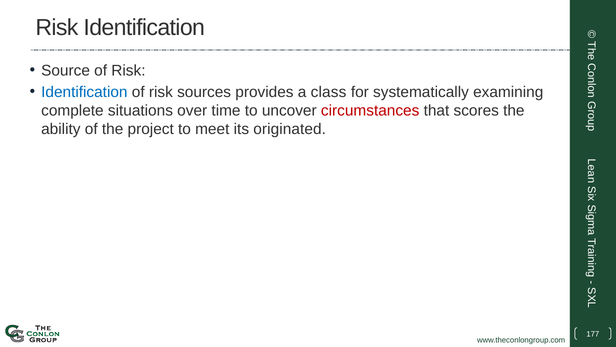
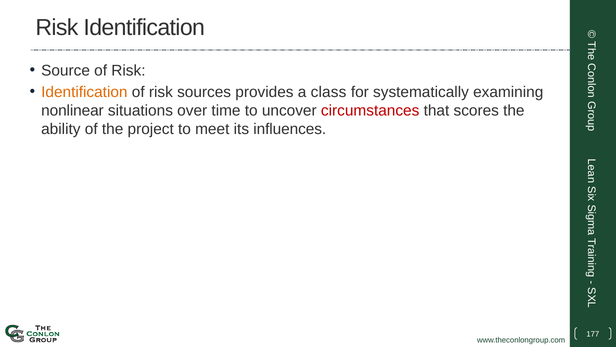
Identification colour: blue -> orange (84, 92)
complete: complete -> nonlinear (72, 110)
originated: originated -> influences (290, 129)
